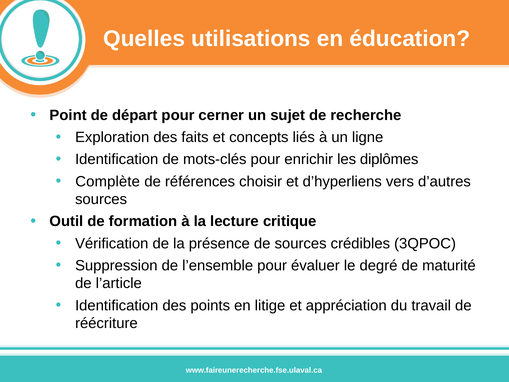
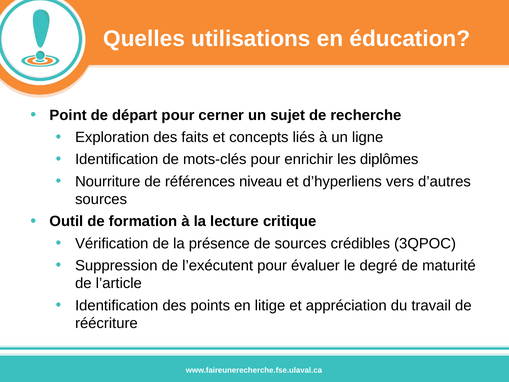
Complète: Complète -> Nourriture (108, 181)
choisir: choisir -> niveau (261, 181)
l’ensemble: l’ensemble -> l’exécutent (218, 265)
